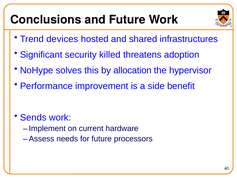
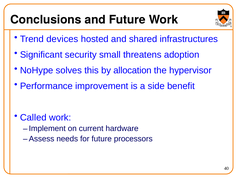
killed: killed -> small (110, 55)
Sends: Sends -> Called (33, 117)
